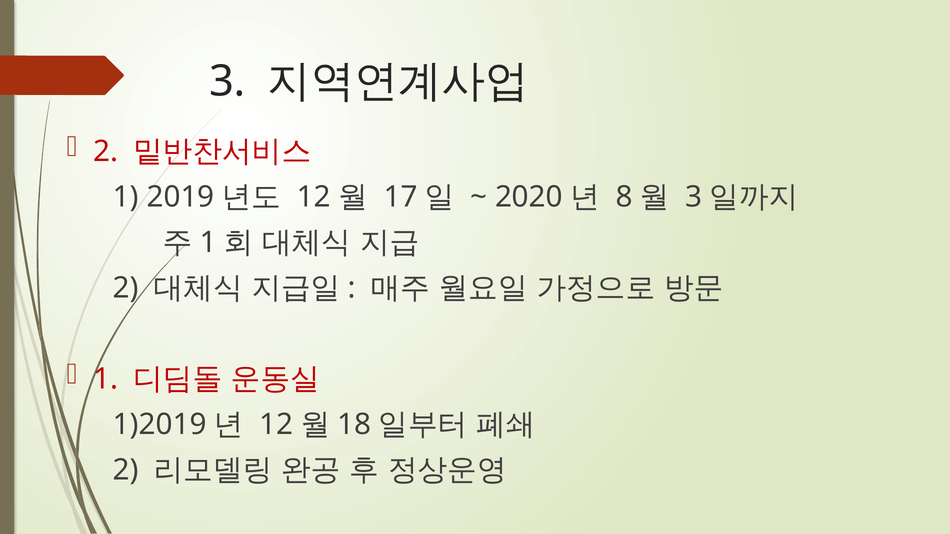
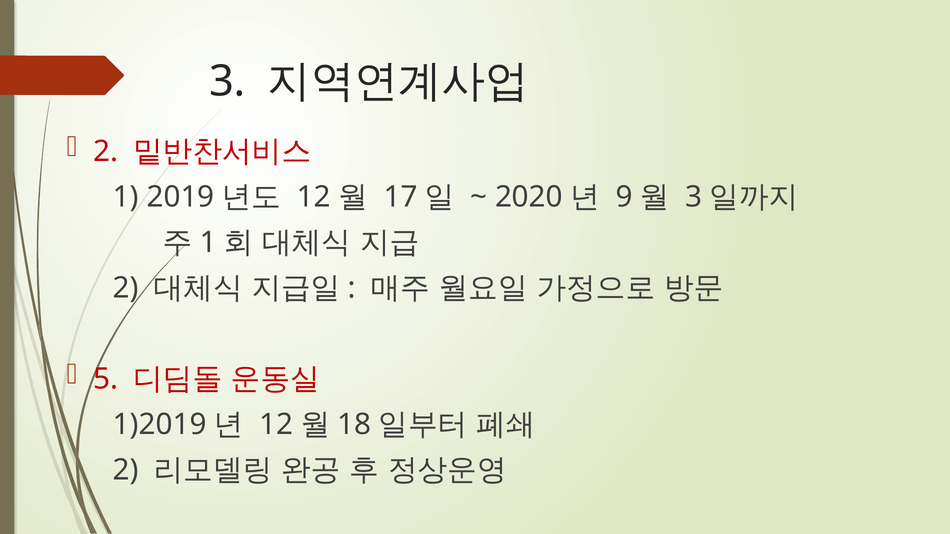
8: 8 -> 9 (624, 197)
1: 1 -> 5 (106, 379)
